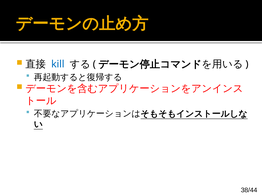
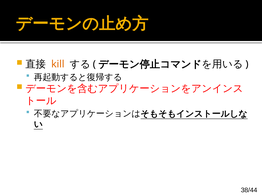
kill colour: blue -> orange (58, 64)
